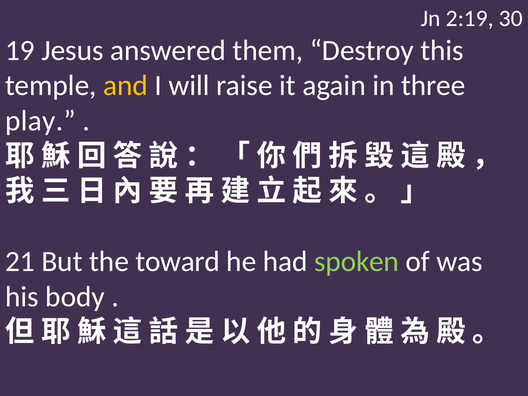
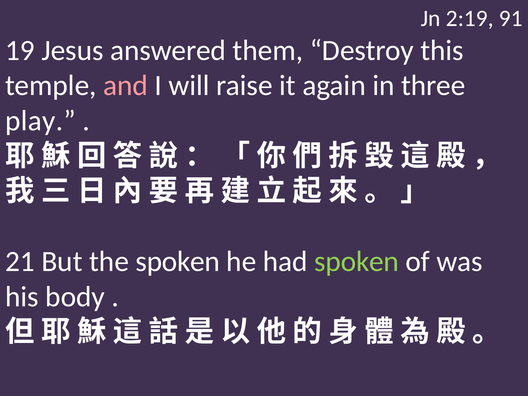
30: 30 -> 91 (511, 18)
and colour: yellow -> pink (126, 86)
the toward: toward -> spoken (178, 262)
